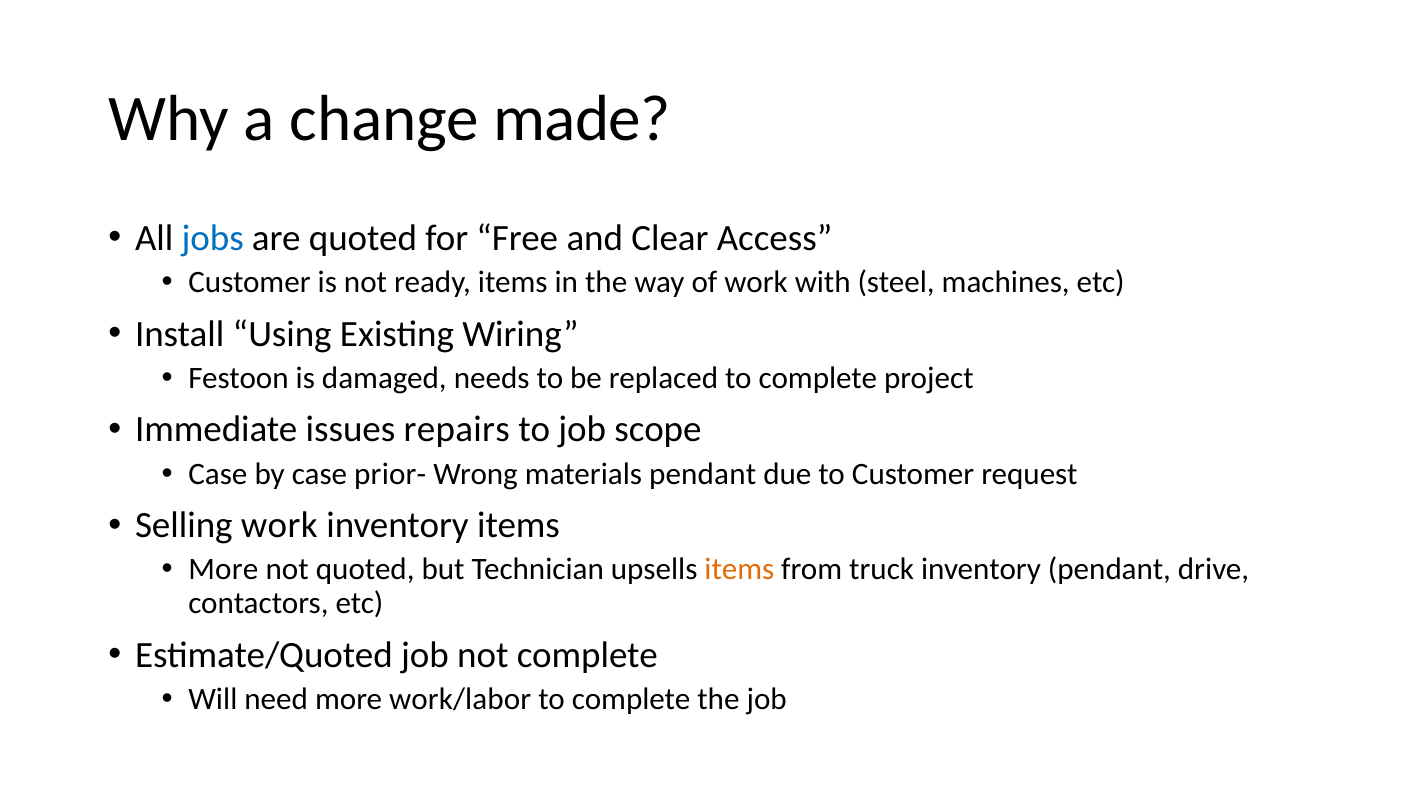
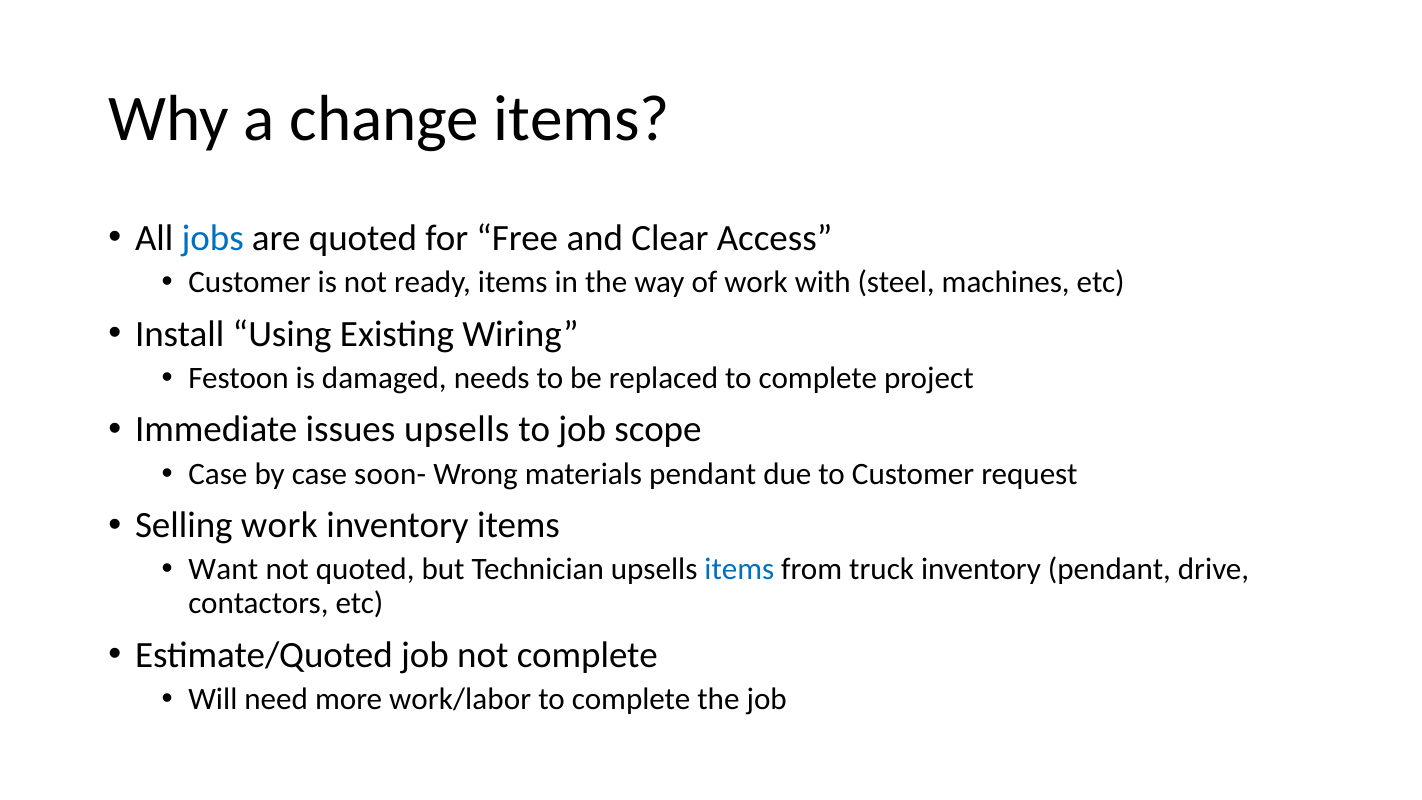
change made: made -> items (582, 119)
issues repairs: repairs -> upsells (457, 430)
prior-: prior- -> soon- (390, 474)
More: More -> Want (223, 570)
items colour: orange -> blue (739, 570)
